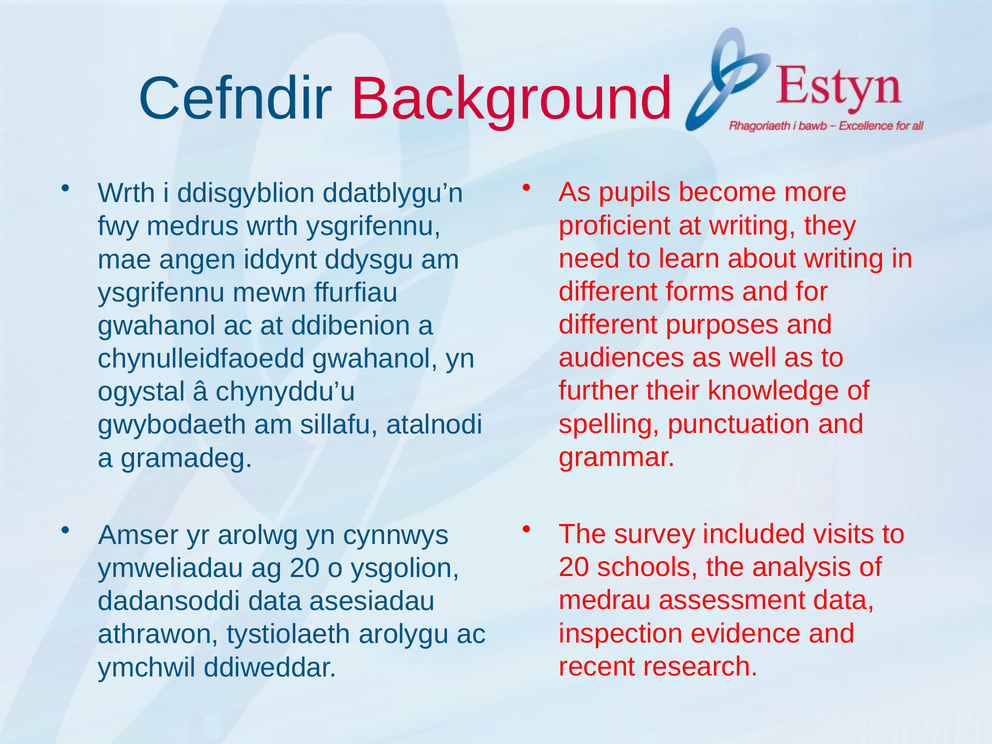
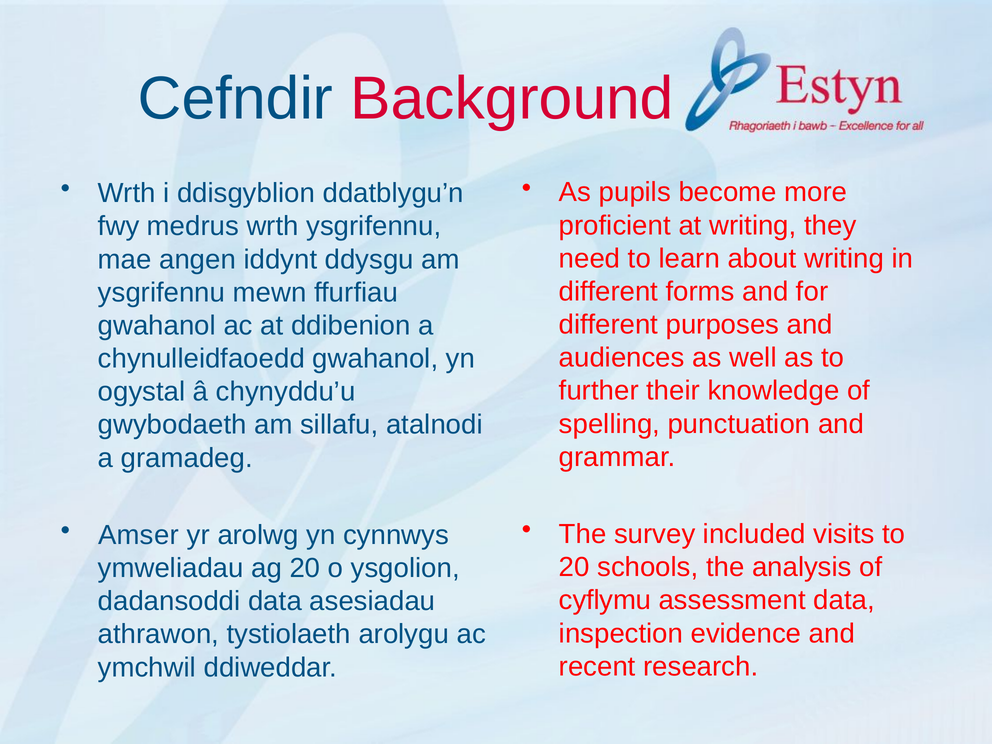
medrau: medrau -> cyflymu (605, 600)
